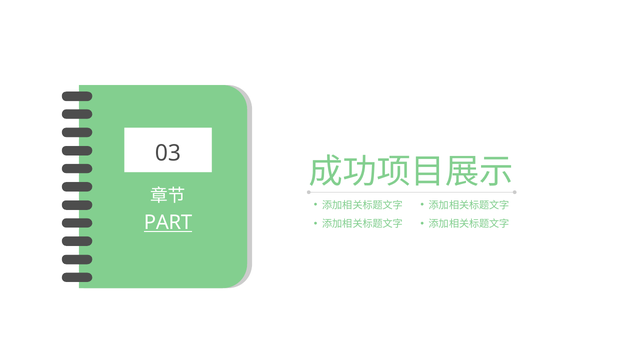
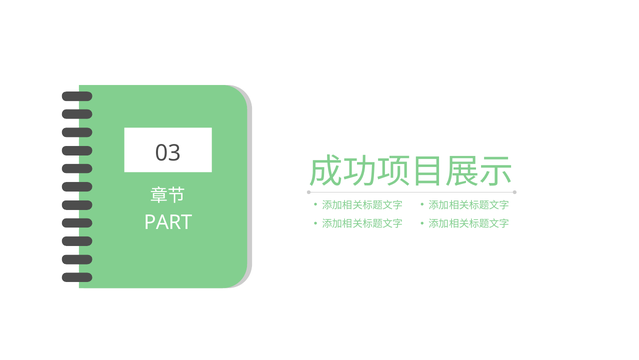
PART underline: present -> none (168, 222)
